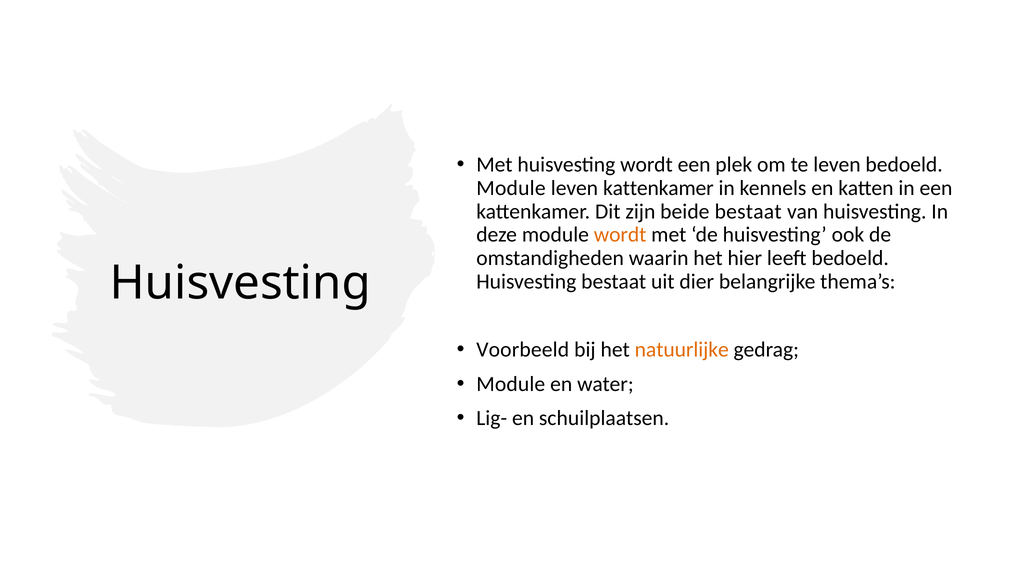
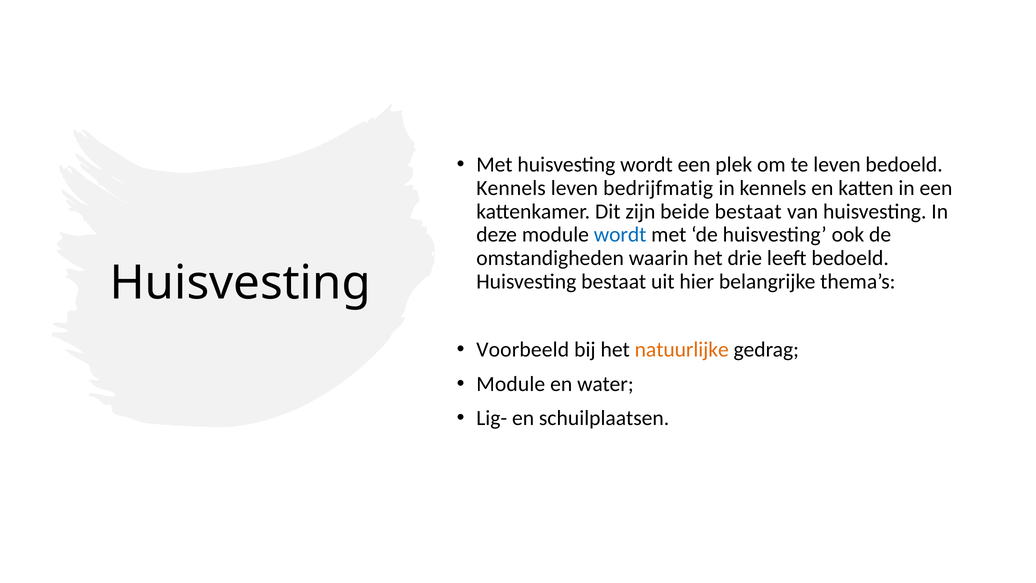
Module: Module -> Kennels (511, 188)
leven kattenkamer: kattenkamer -> bedrijfmatig (658, 188)
wordt colour: orange -> blue (620, 235)
hier: hier -> drie (745, 258)
dier: dier -> hier (697, 281)
